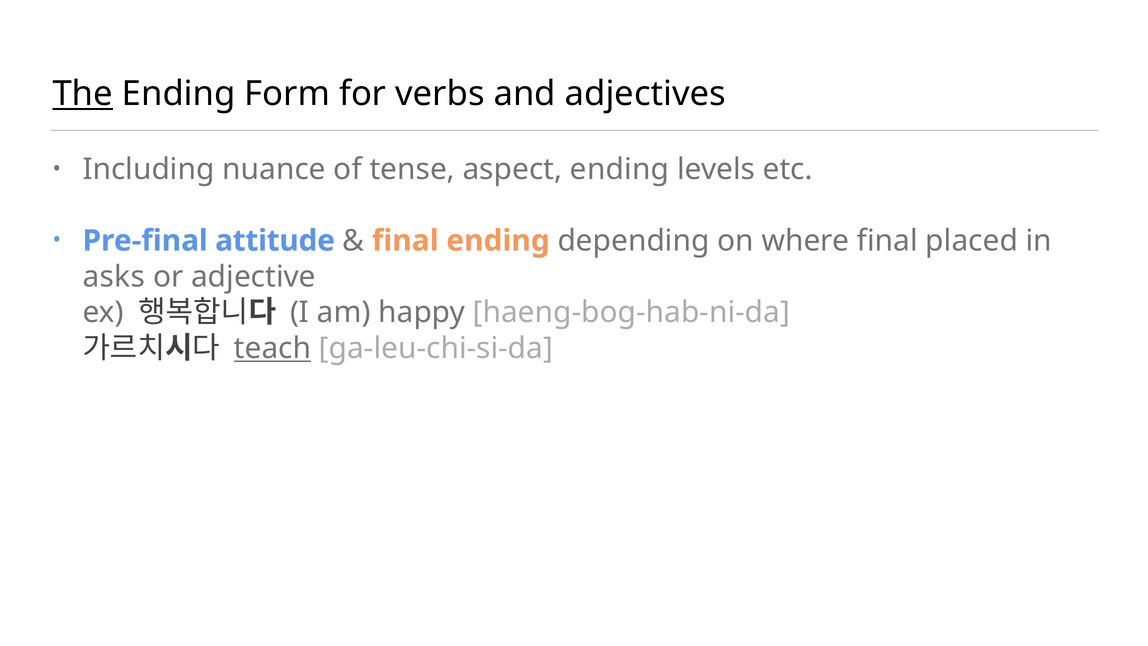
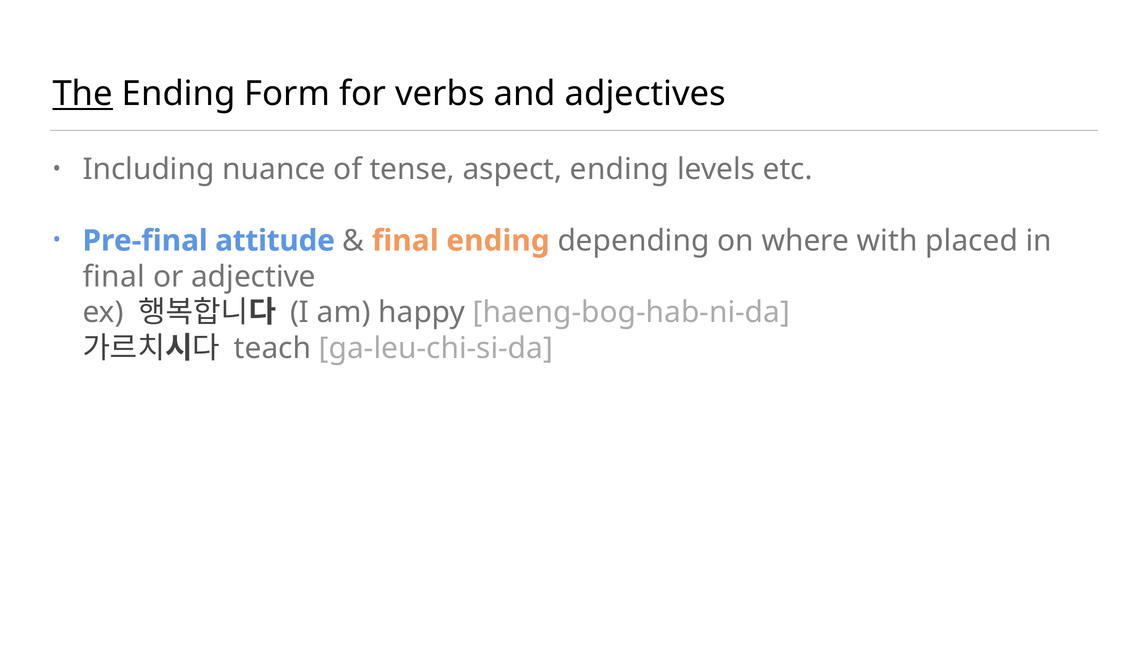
where final: final -> with (887, 241)
asks: asks -> final (114, 277)
teach underline: present -> none (272, 348)
